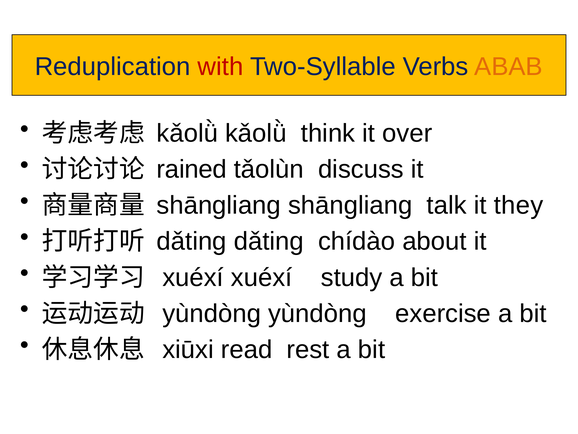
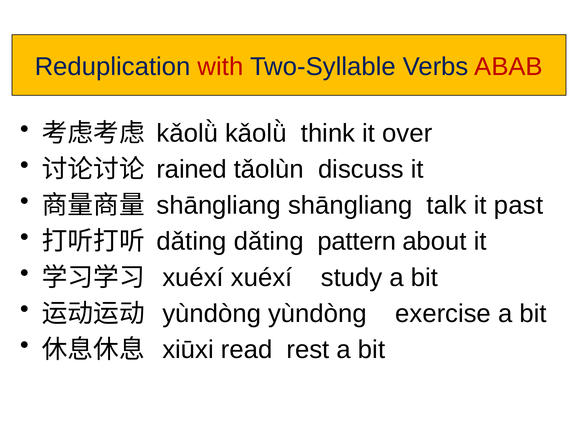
ABAB colour: orange -> red (508, 67)
they: they -> past (519, 205)
chídào: chídào -> pattern (357, 241)
